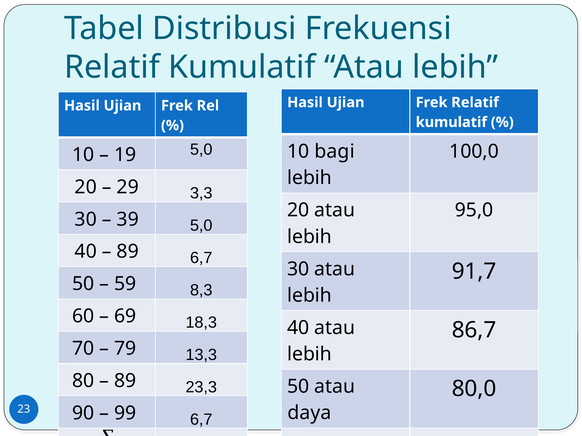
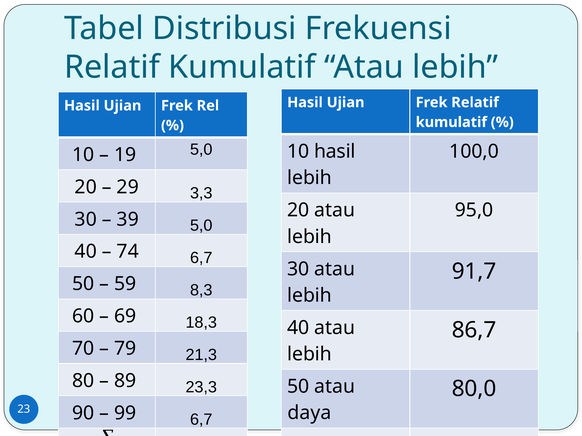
10 bagi: bagi -> hasil (335, 152)
89: 89 -> 74 (128, 252)
13,3: 13,3 -> 21,3 (201, 355)
